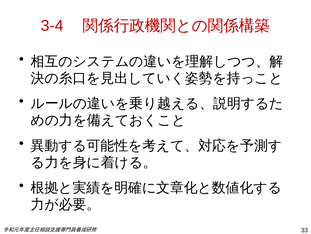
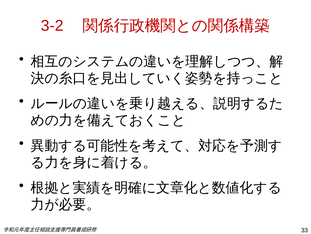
3-4: 3-4 -> 3-2 (52, 26)
